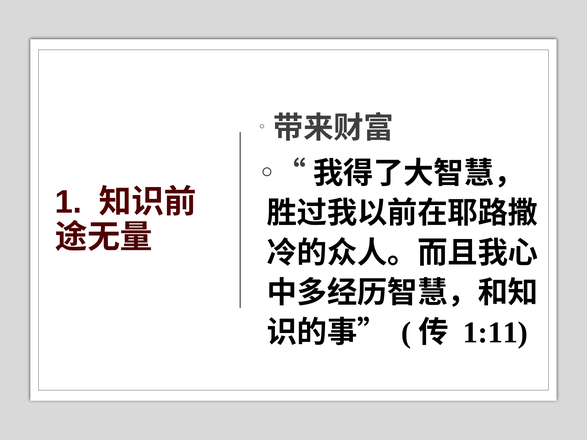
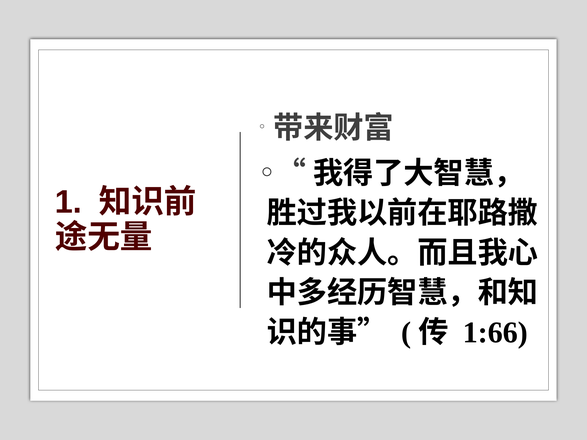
1:11: 1:11 -> 1:66 (495, 333)
